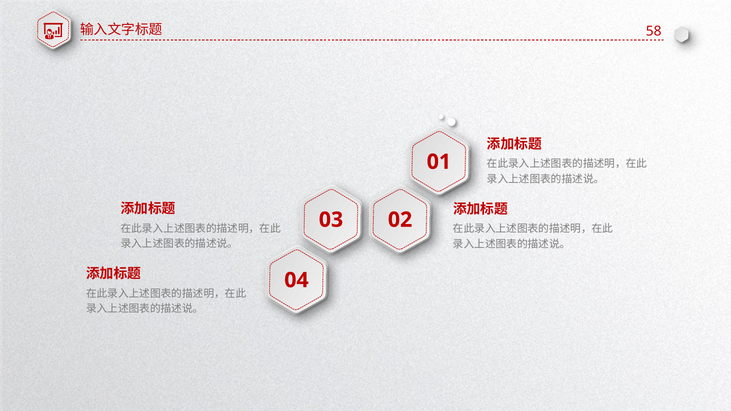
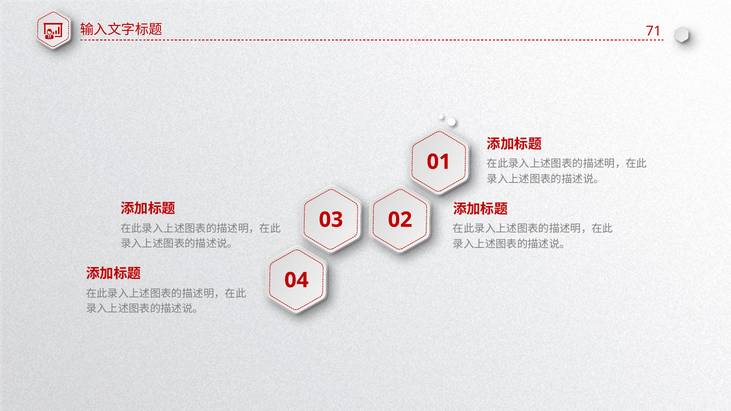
58: 58 -> 71 (654, 31)
